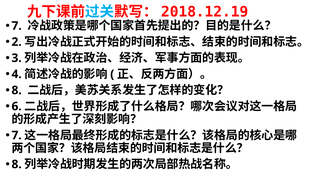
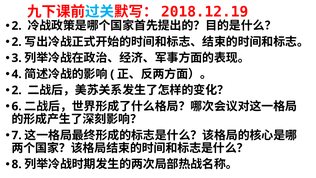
7: 7 -> 2 (17, 26)
8: 8 -> 2 (17, 90)
